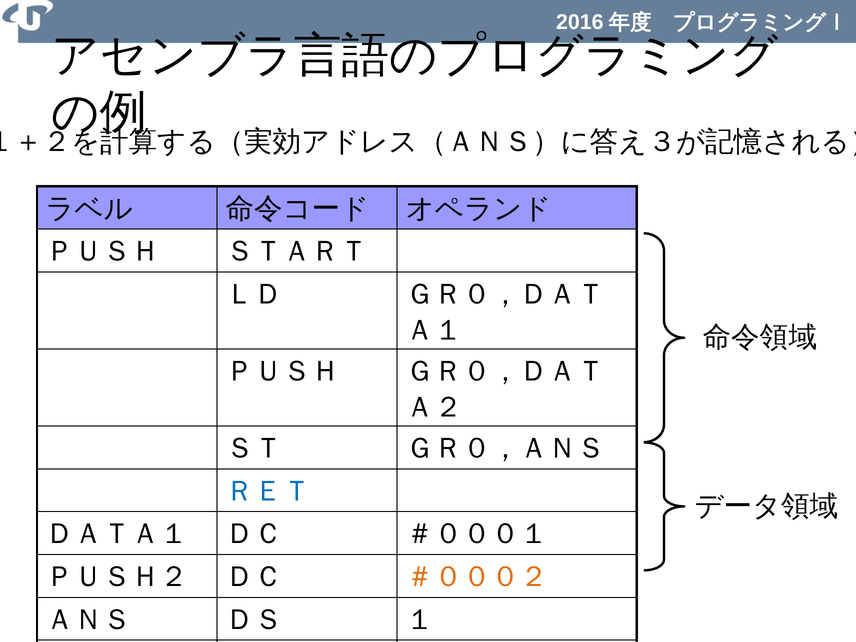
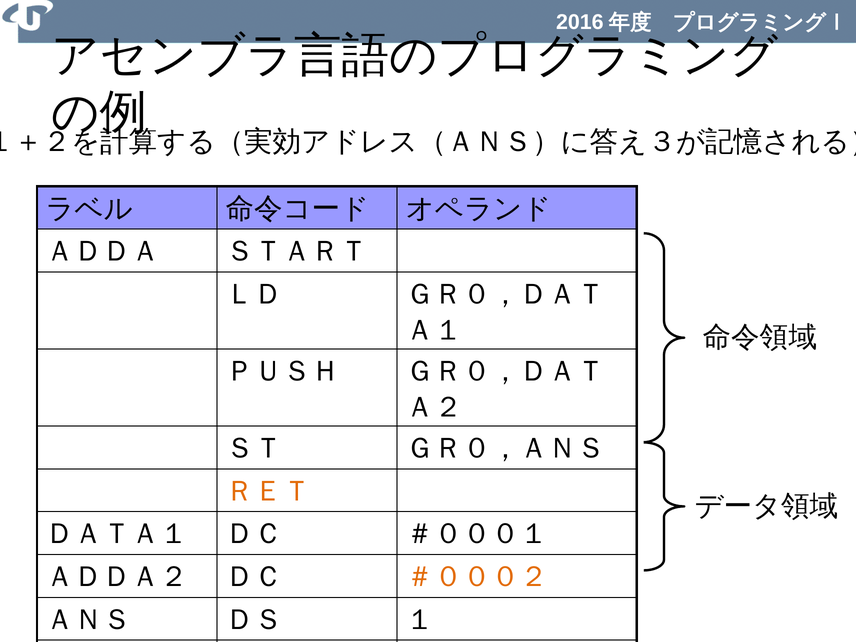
ＰＵＳＨ: ＰＵＳＨ -> ＡＤＤＡ (103, 251)
ＲＥＴ colour: blue -> orange (268, 491)
ＰＵＳＨ２: ＰＵＳＨ２ -> ＡＤＤＡ２ (117, 577)
